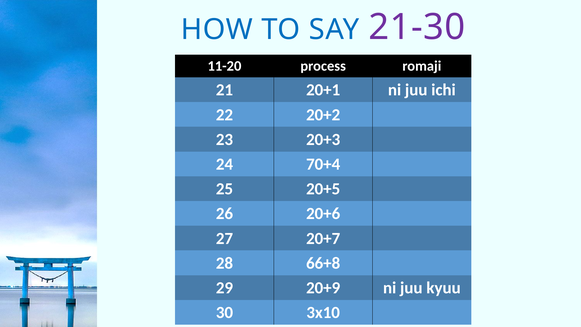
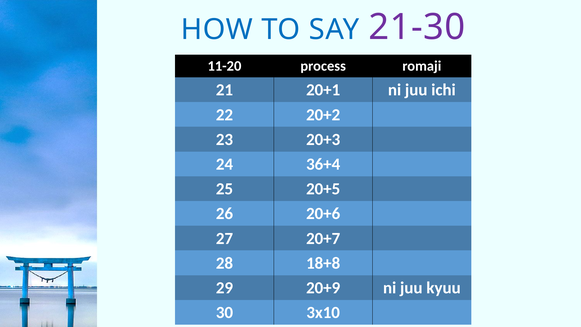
70+4: 70+4 -> 36+4 (323, 164)
66+8: 66+8 -> 18+8 (323, 263)
